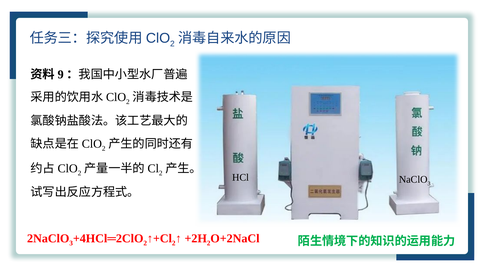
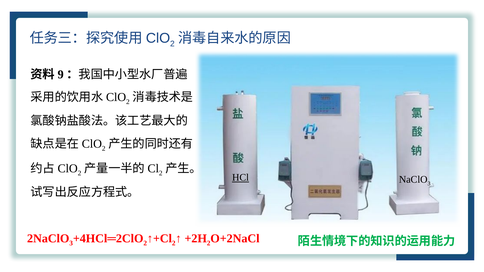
HCl underline: none -> present (241, 178)
